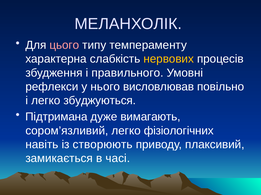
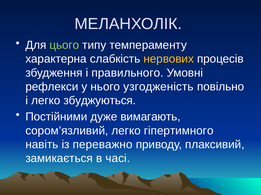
цього colour: pink -> light green (64, 45)
висловлював: висловлював -> узгодженість (158, 87)
Підтримана: Підтримана -> Постійними (56, 117)
фізіологічних: фізіологічних -> гіпертимного (179, 131)
створюють: створюють -> переважно (103, 145)
